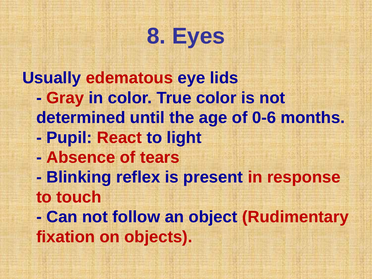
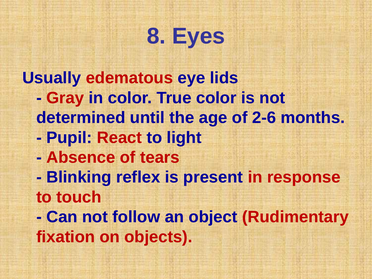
0-6: 0-6 -> 2-6 (264, 118)
